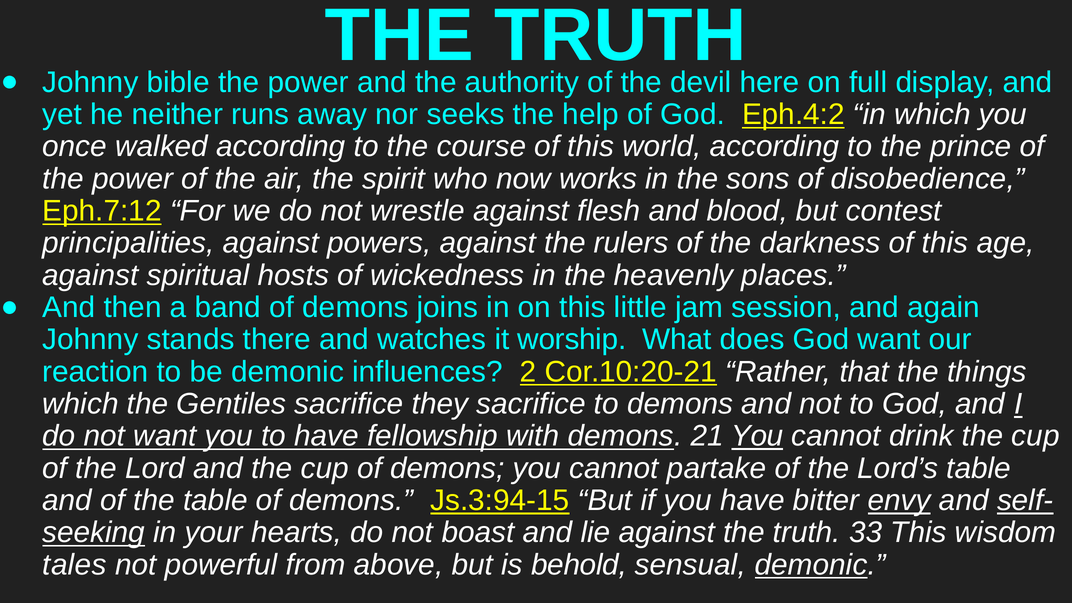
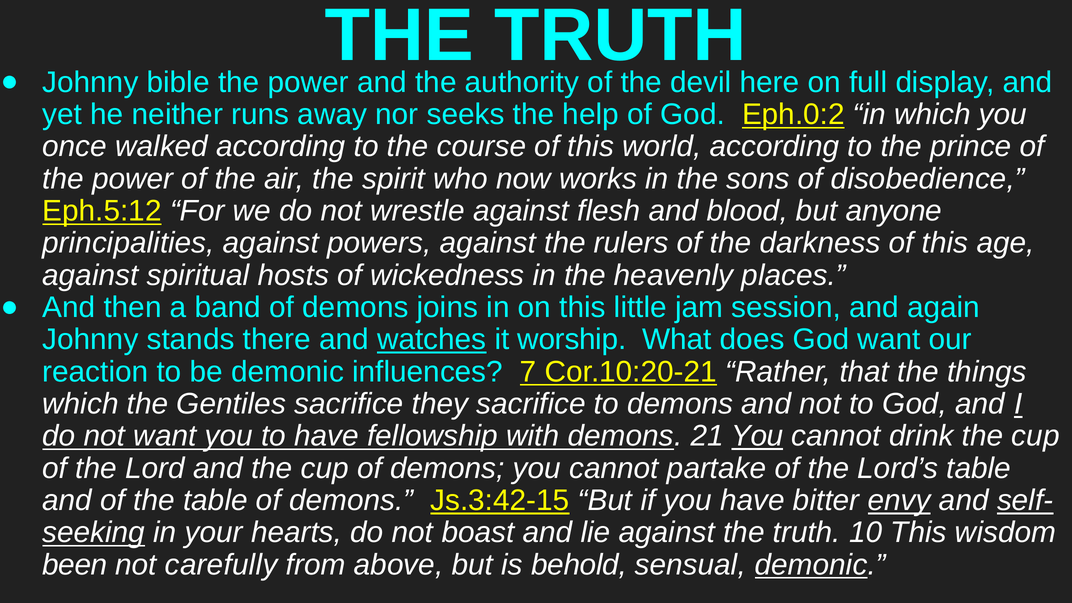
Eph.4:2: Eph.4:2 -> Eph.0:2 (793, 115)
Eph.7:12: Eph.7:12 -> Eph.5:12 (102, 211)
contest: contest -> anyone (894, 211)
watches underline: none -> present (432, 340)
2: 2 -> 7 (528, 372)
Js.3:94-15: Js.3:94-15 -> Js.3:42-15 (500, 500)
33: 33 -> 10 (866, 533)
tales: tales -> been (75, 565)
powerful: powerful -> carefully (221, 565)
